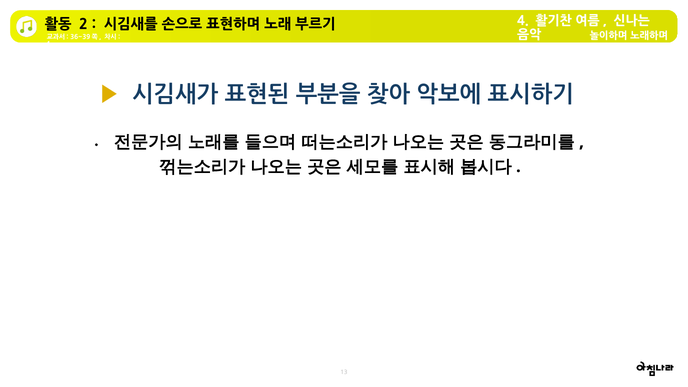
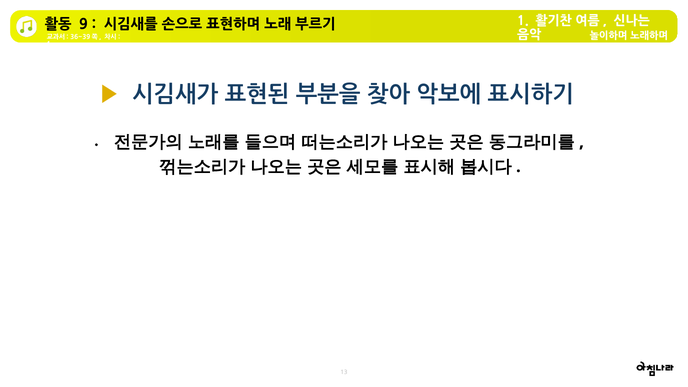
2: 2 -> 9 (83, 25)
4: 4 -> 1 (523, 21)
